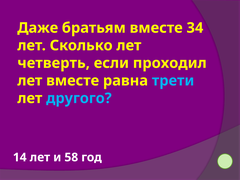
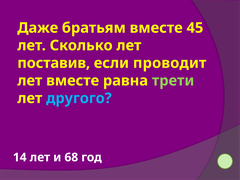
34: 34 -> 45 (195, 28)
четверть: четверть -> поставив (54, 63)
проходил: проходил -> проводит (170, 63)
трети colour: light blue -> light green (173, 81)
58: 58 -> 68 (71, 157)
